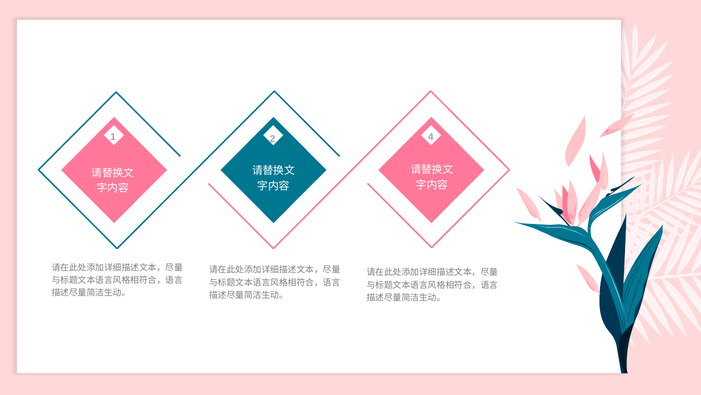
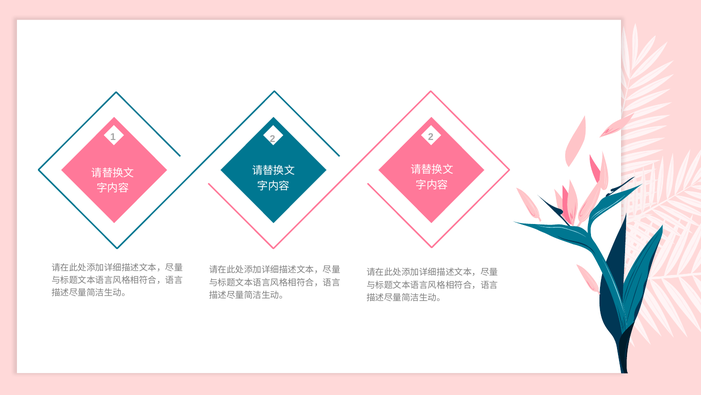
2 4: 4 -> 2 (431, 137)
